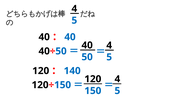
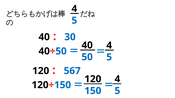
40: 40 -> 30 (70, 37)
140: 140 -> 567 (72, 71)
